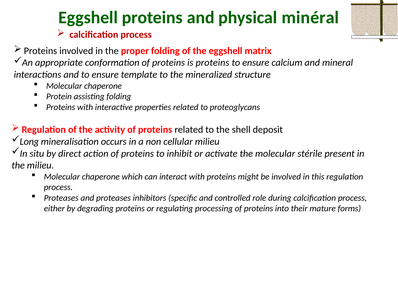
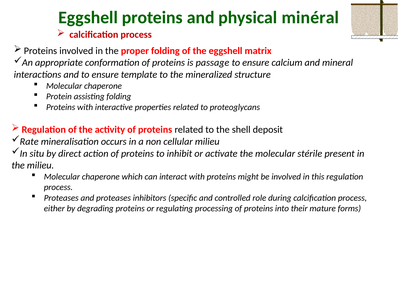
is proteins: proteins -> passage (212, 63)
Long: Long -> Rate (29, 141)
